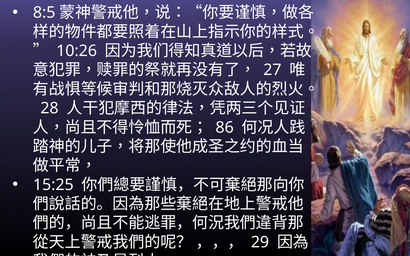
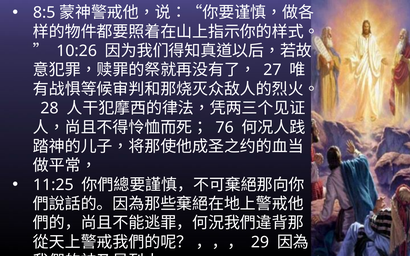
86: 86 -> 76 (225, 128)
15:25: 15:25 -> 11:25 (53, 185)
